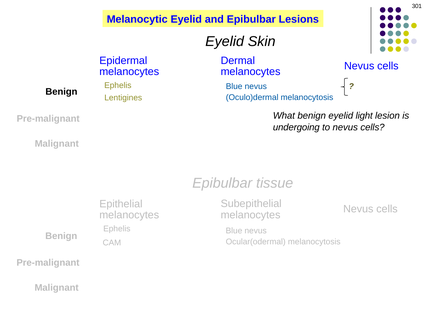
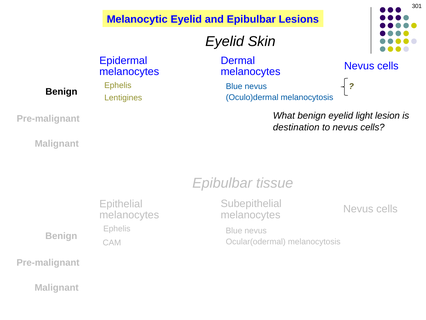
undergoing: undergoing -> destination (296, 127)
